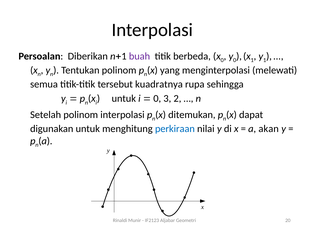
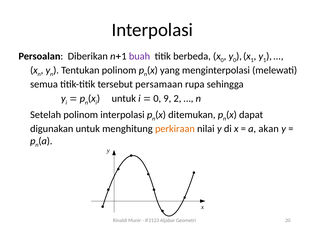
kuadratnya: kuadratnya -> persamaan (159, 84)
3: 3 -> 9 (167, 99)
perkiraan colour: blue -> orange (175, 129)
